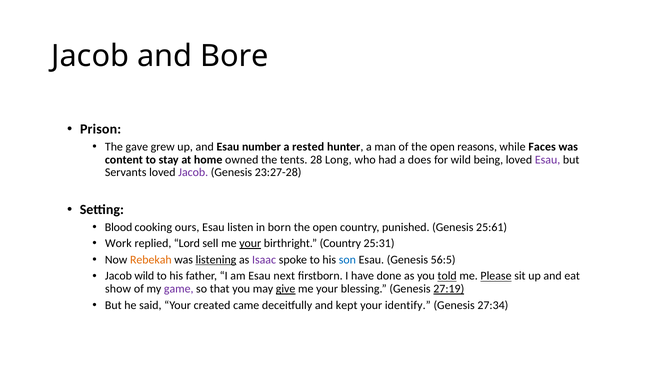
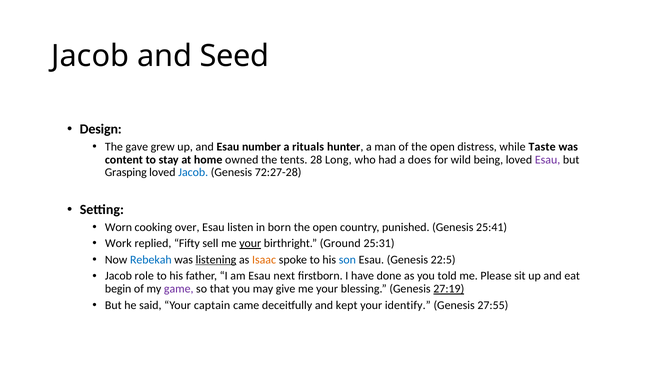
Bore: Bore -> Seed (234, 56)
Prison: Prison -> Design (101, 130)
rested: rested -> rituals (308, 147)
reasons: reasons -> distress (477, 147)
Faces: Faces -> Taste (542, 147)
Servants: Servants -> Grasping (126, 173)
Jacob colour: purple -> blue (193, 173)
23:27-28: 23:27-28 -> 72:27-28 (278, 173)
Blood: Blood -> Worn (119, 227)
ours: ours -> over (187, 227)
25:61: 25:61 -> 25:41 (492, 227)
Lord: Lord -> Fifty (187, 244)
birthright Country: Country -> Ground (340, 244)
Rebekah colour: orange -> blue (151, 260)
Isaac colour: purple -> orange (264, 260)
56:5: 56:5 -> 22:5 (443, 260)
Jacob wild: wild -> role (144, 276)
told underline: present -> none (447, 276)
Please underline: present -> none (496, 276)
show: show -> begin (118, 289)
give underline: present -> none (286, 289)
created: created -> captain (212, 306)
27:34: 27:34 -> 27:55 (493, 306)
